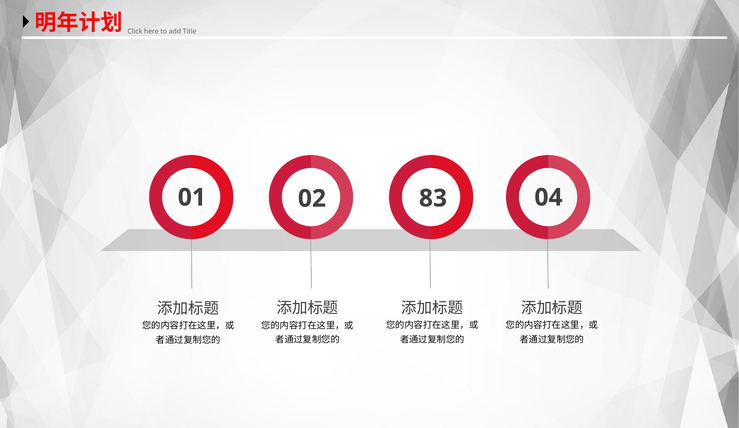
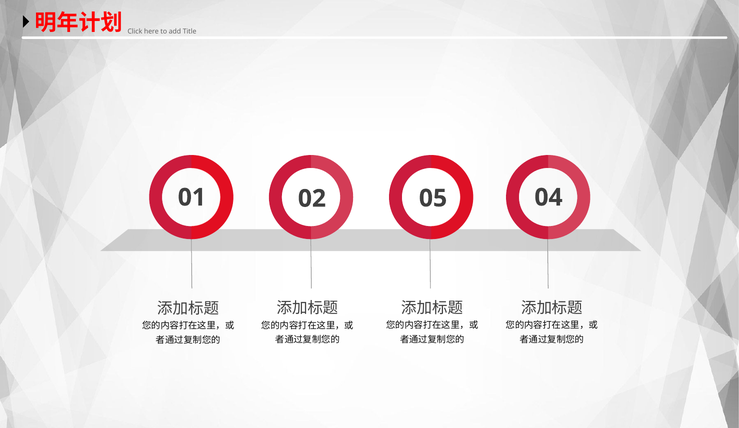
83: 83 -> 05 (433, 198)
